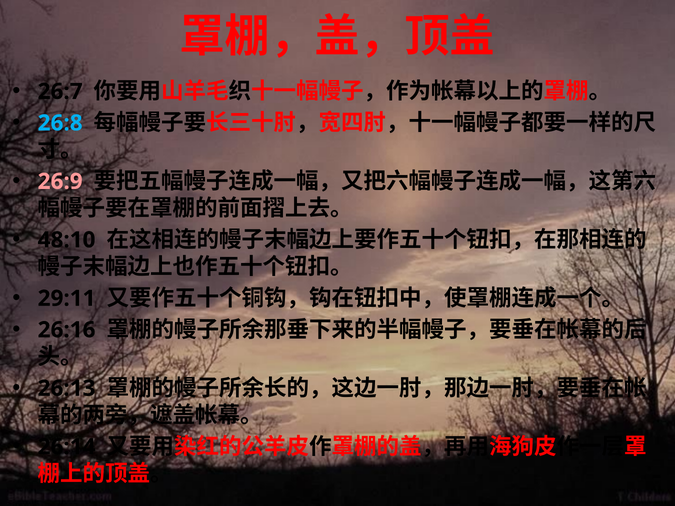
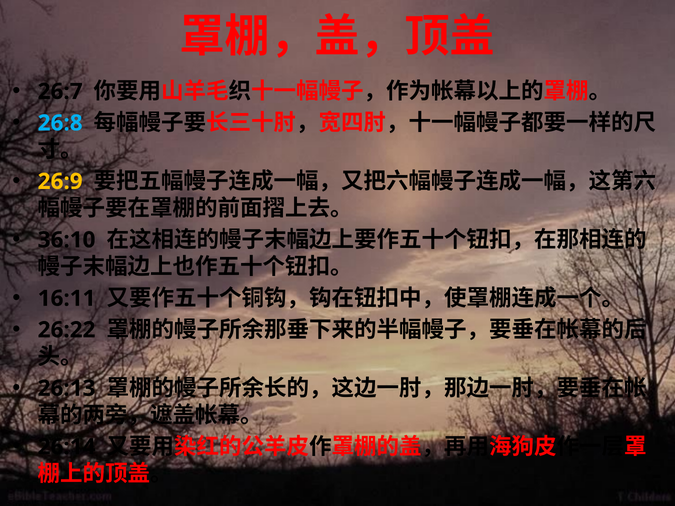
26:9 colour: pink -> yellow (60, 182)
48:10: 48:10 -> 36:10 (67, 240)
29:11: 29:11 -> 16:11 (67, 299)
26:16: 26:16 -> 26:22 (67, 330)
